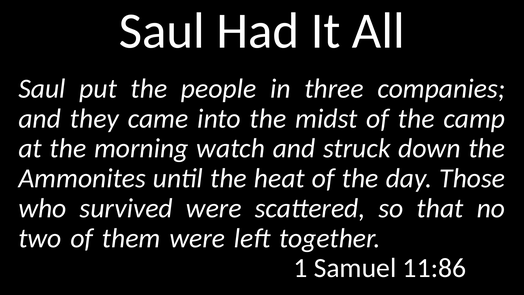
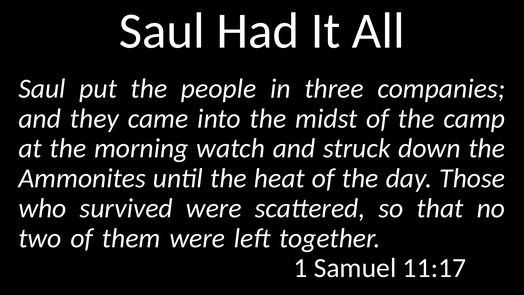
11:86: 11:86 -> 11:17 (434, 268)
